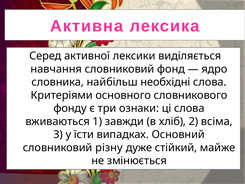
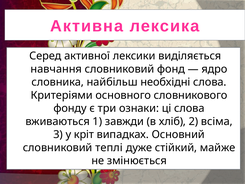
їсти: їсти -> кріт (84, 134)
різну: різну -> теплі (109, 147)
